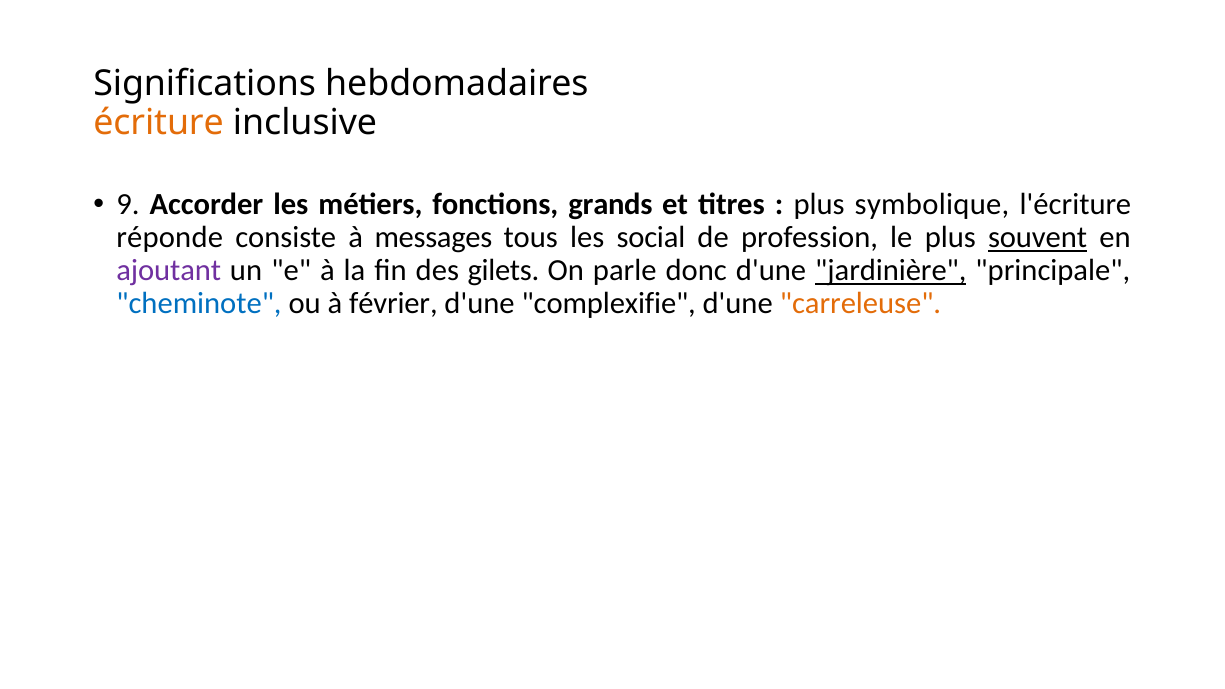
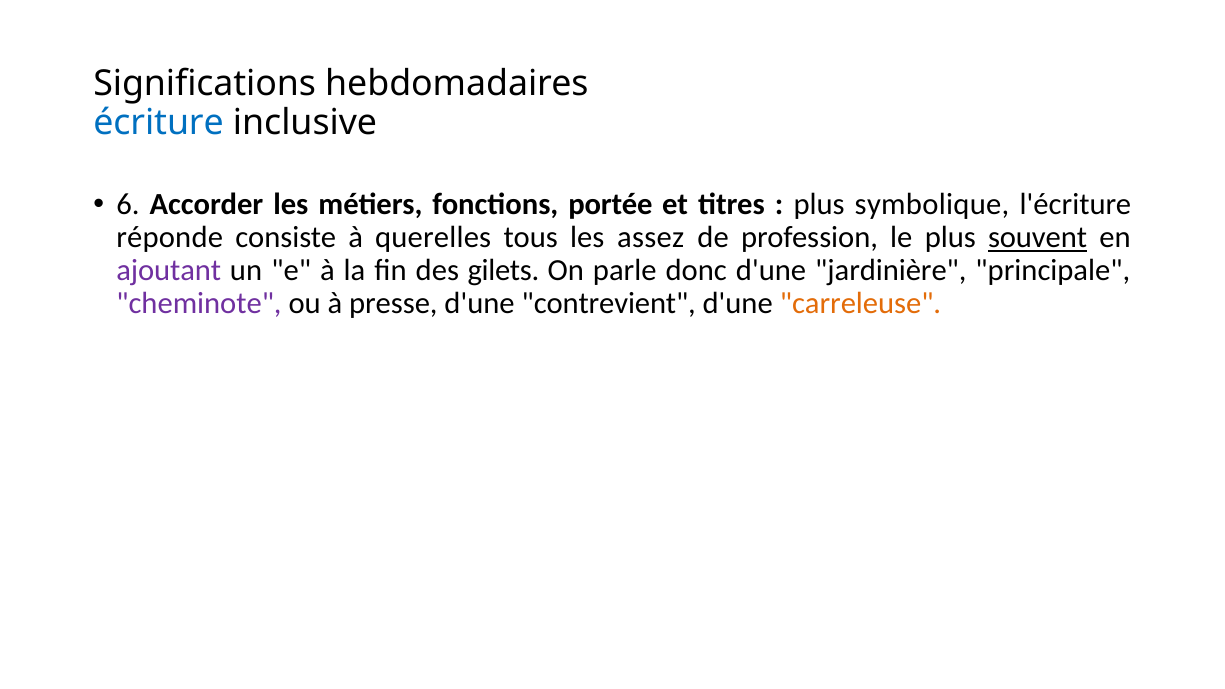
écriture colour: orange -> blue (159, 122)
9: 9 -> 6 (128, 204)
grands: grands -> portée (610, 204)
messages: messages -> querelles (433, 237)
social: social -> assez (651, 237)
jardinière underline: present -> none (891, 271)
cheminote colour: blue -> purple (199, 304)
février: février -> presse (393, 304)
complexifie: complexifie -> contrevient (609, 304)
